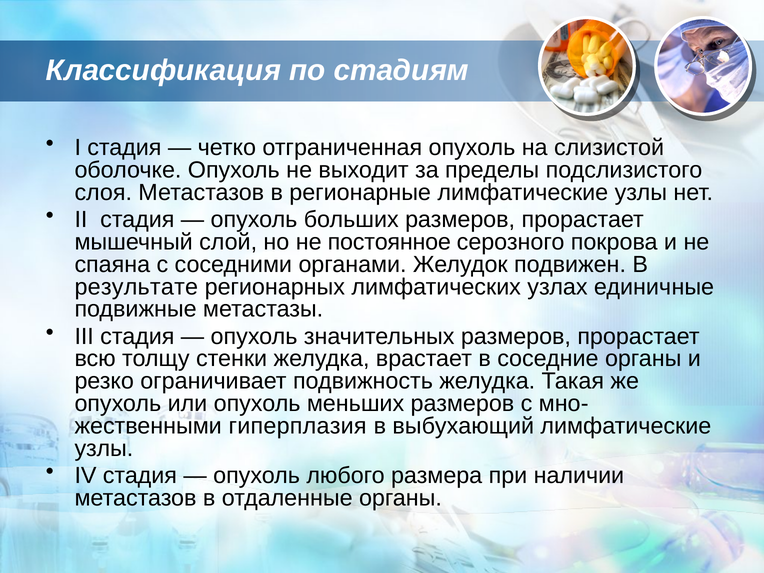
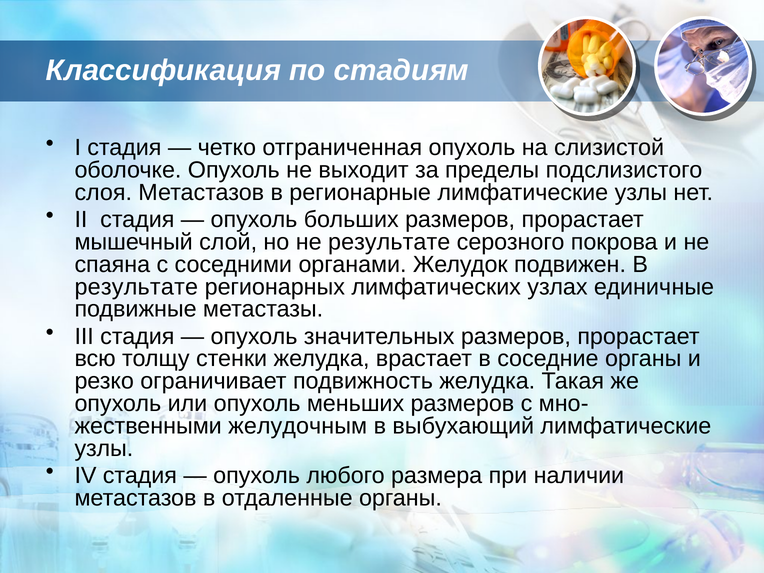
не постоянное: постоянное -> результате (389, 242)
гиперплазия: гиперплазия -> желудочным (298, 426)
